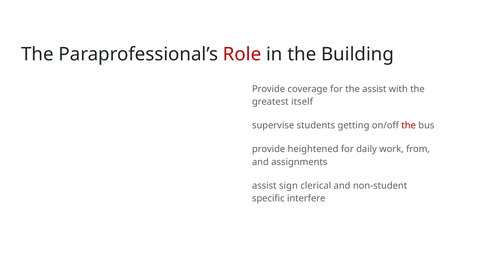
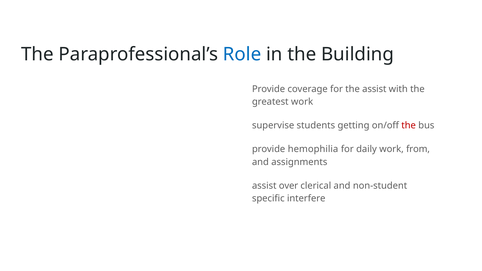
Role colour: red -> blue (242, 54)
greatest itself: itself -> work (302, 102)
heightened: heightened -> hemophilia (313, 149)
sign: sign -> over (289, 186)
